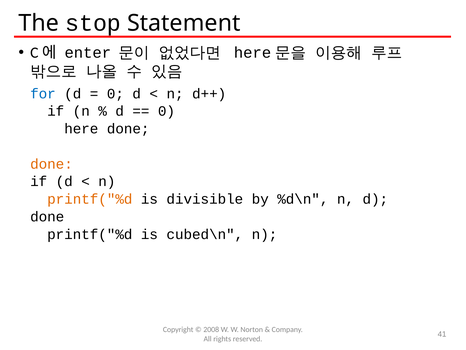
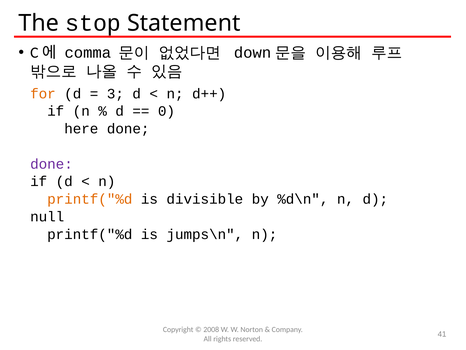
enter: enter -> comma (88, 53)
here: here -> down (253, 53)
for colour: blue -> orange (43, 94)
0: 0 -> 3 (115, 94)
done colour: orange -> purple (51, 164)
done: done -> null (47, 216)
cubed\n: cubed\n -> jumps\n (205, 234)
